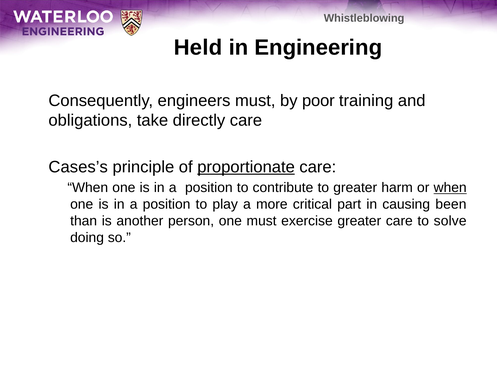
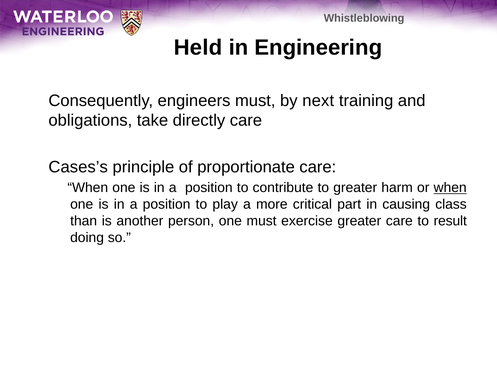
poor: poor -> next (318, 101)
proportionate underline: present -> none (246, 167)
been: been -> class (451, 204)
solve: solve -> result (450, 221)
